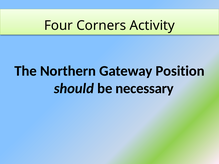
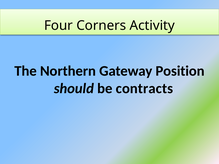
necessary: necessary -> contracts (144, 89)
